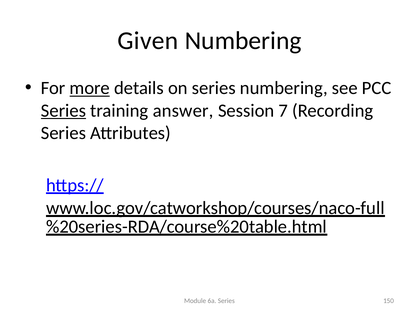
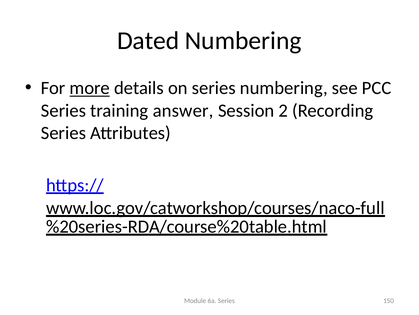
Given: Given -> Dated (148, 41)
Series underline: present -> none (63, 110)
7: 7 -> 2 (283, 110)
